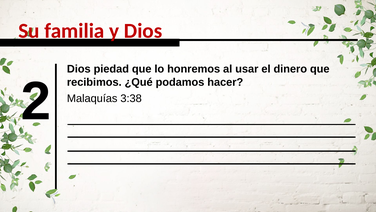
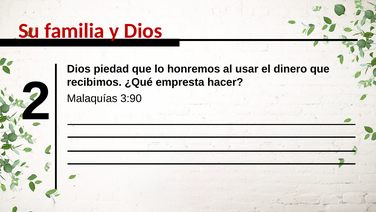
3:38: 3:38 -> 3:90 (131, 98)
podamos: podamos -> empresta (180, 82)
